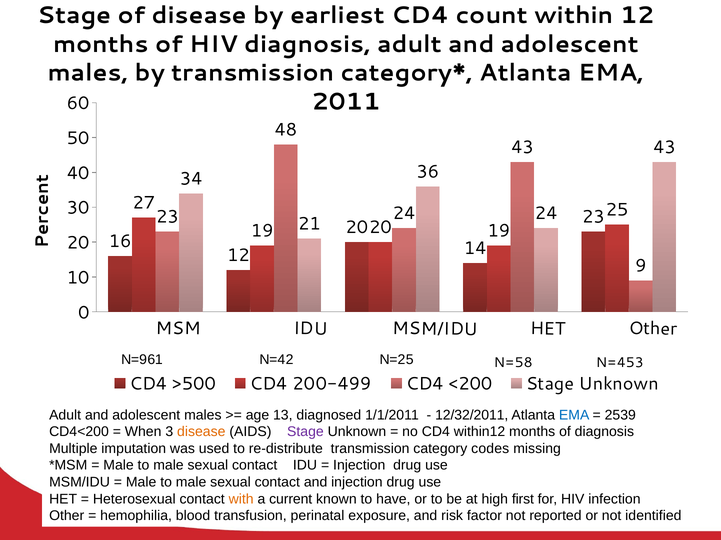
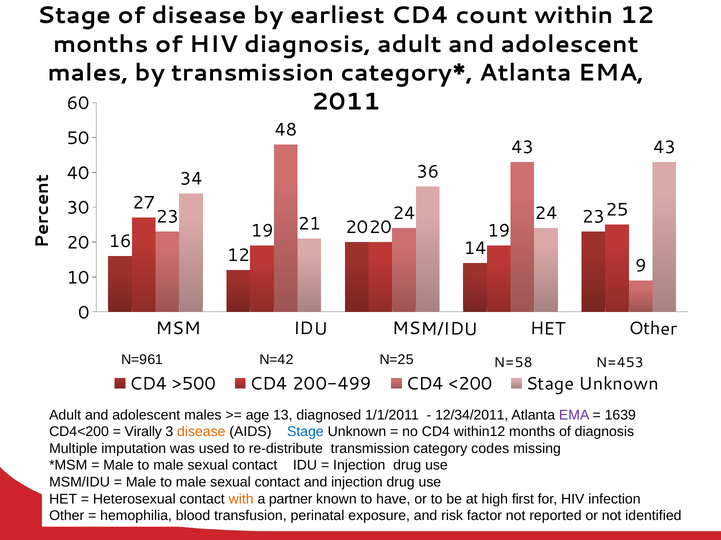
12/32/2011: 12/32/2011 -> 12/34/2011 (472, 416)
EMA colour: blue -> purple (574, 416)
2539: 2539 -> 1639 (620, 416)
When: When -> Virally (143, 432)
Stage colour: purple -> blue (305, 432)
current: current -> partner (291, 500)
